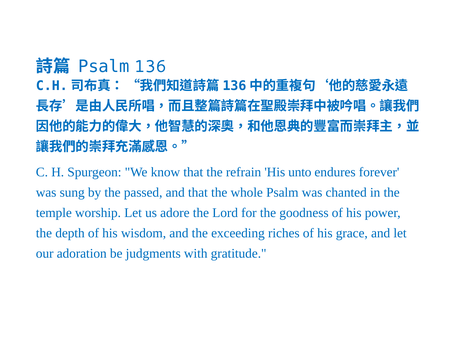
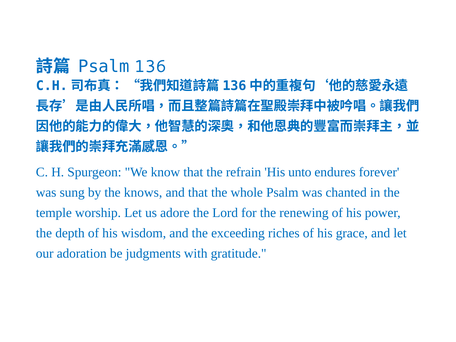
passed: passed -> knows (143, 192)
goodness: goodness -> renewing (304, 213)
